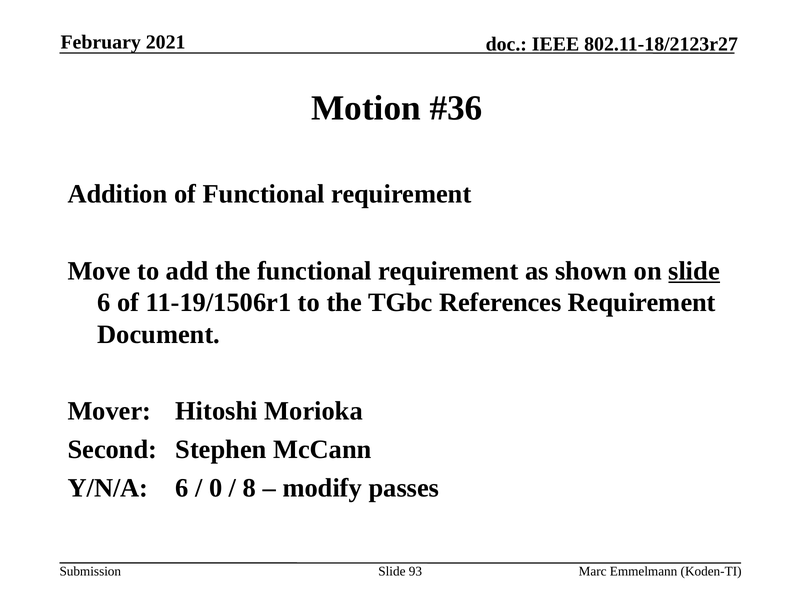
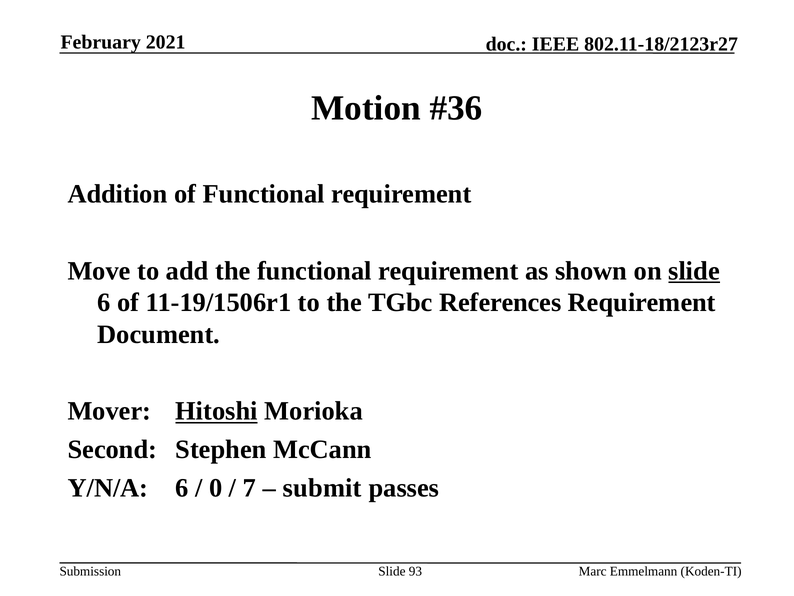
Hitoshi underline: none -> present (216, 411)
8: 8 -> 7 (250, 488)
modify: modify -> submit (322, 488)
